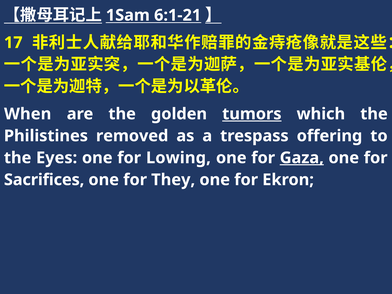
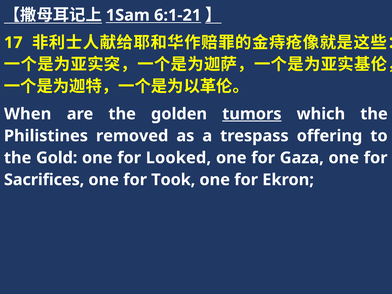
Eyes: Eyes -> Gold (57, 158)
Lowing: Lowing -> Looked (178, 158)
Gaza underline: present -> none (302, 158)
They: They -> Took (173, 180)
